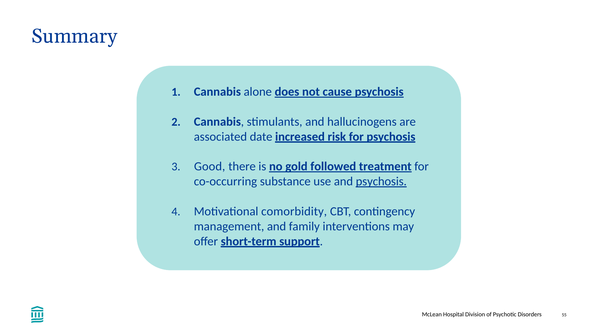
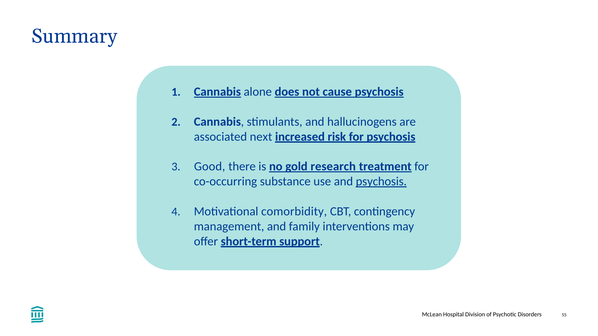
Cannabis underline: none -> present (217, 92)
date: date -> next (261, 137)
followed: followed -> research (333, 167)
